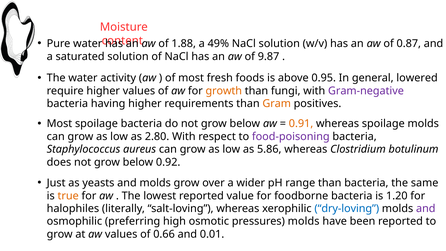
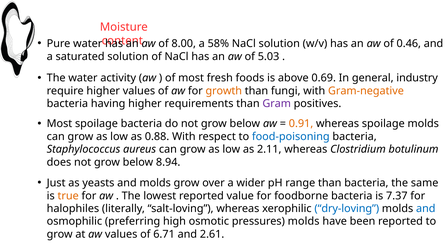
1.88: 1.88 -> 8.00 (184, 44)
49%: 49% -> 58% (218, 44)
0.87: 0.87 -> 0.46 (409, 44)
9.87: 9.87 -> 5.03 (269, 56)
0.95: 0.95 -> 0.69 (324, 78)
lowered: lowered -> industry (417, 78)
Gram-negative colour: purple -> orange (366, 91)
Gram colour: orange -> purple (277, 104)
2.80: 2.80 -> 0.88 (157, 136)
food-poisoning colour: purple -> blue (291, 136)
5.86: 5.86 -> 2.11 (269, 149)
0.92: 0.92 -> 8.94 (168, 162)
1.20: 1.20 -> 7.37 (397, 196)
and colour: purple -> blue (426, 208)
0.66: 0.66 -> 6.71 (164, 234)
0.01: 0.01 -> 2.61 (212, 234)
